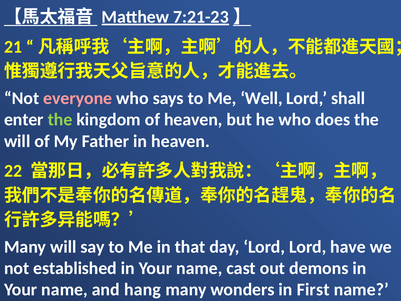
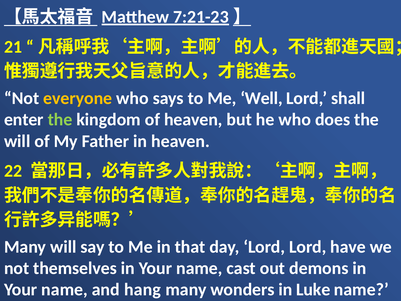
everyone colour: pink -> yellow (78, 98)
established: established -> themselves (75, 268)
First: First -> Luke (313, 289)
